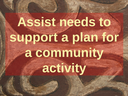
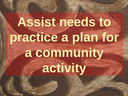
support: support -> practice (34, 37)
